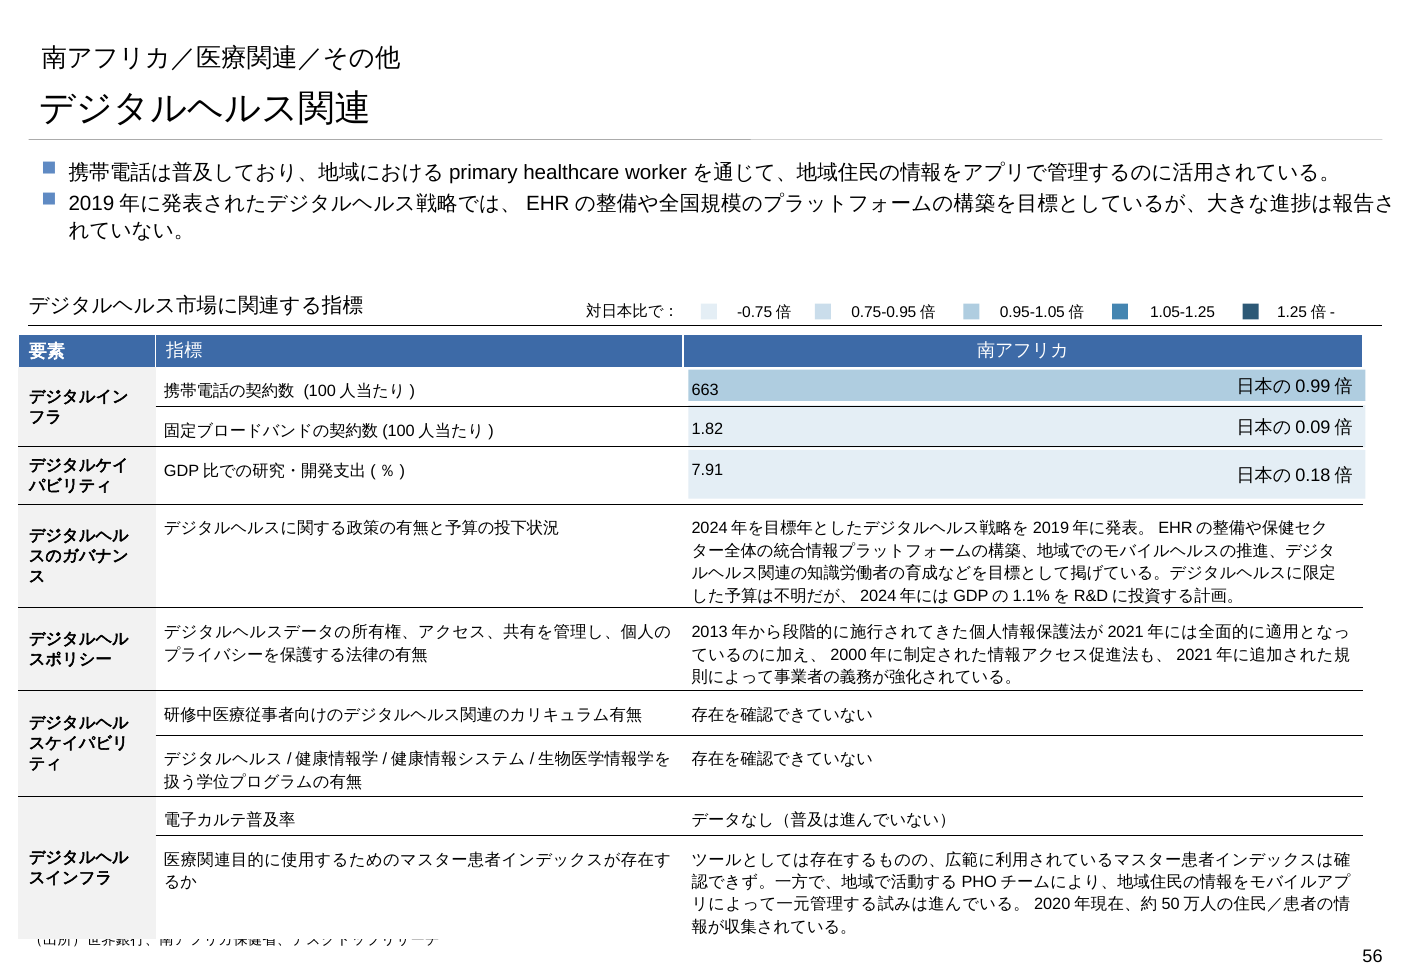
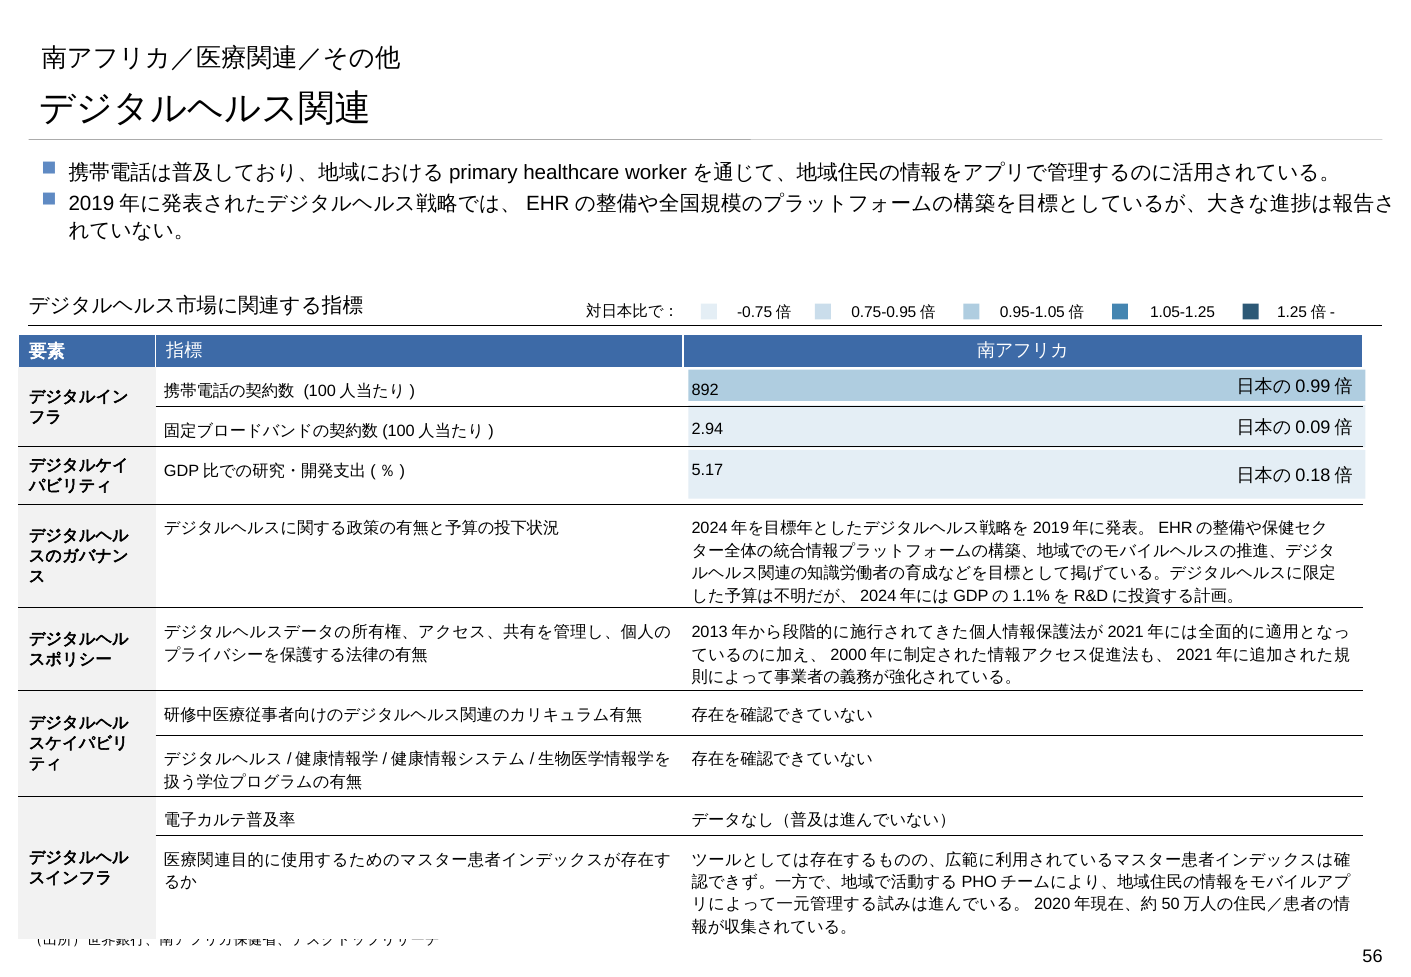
663: 663 -> 892 (705, 390)
1.82: 1.82 -> 2.94 (707, 430)
7.91: 7.91 -> 5.17 (707, 470)
